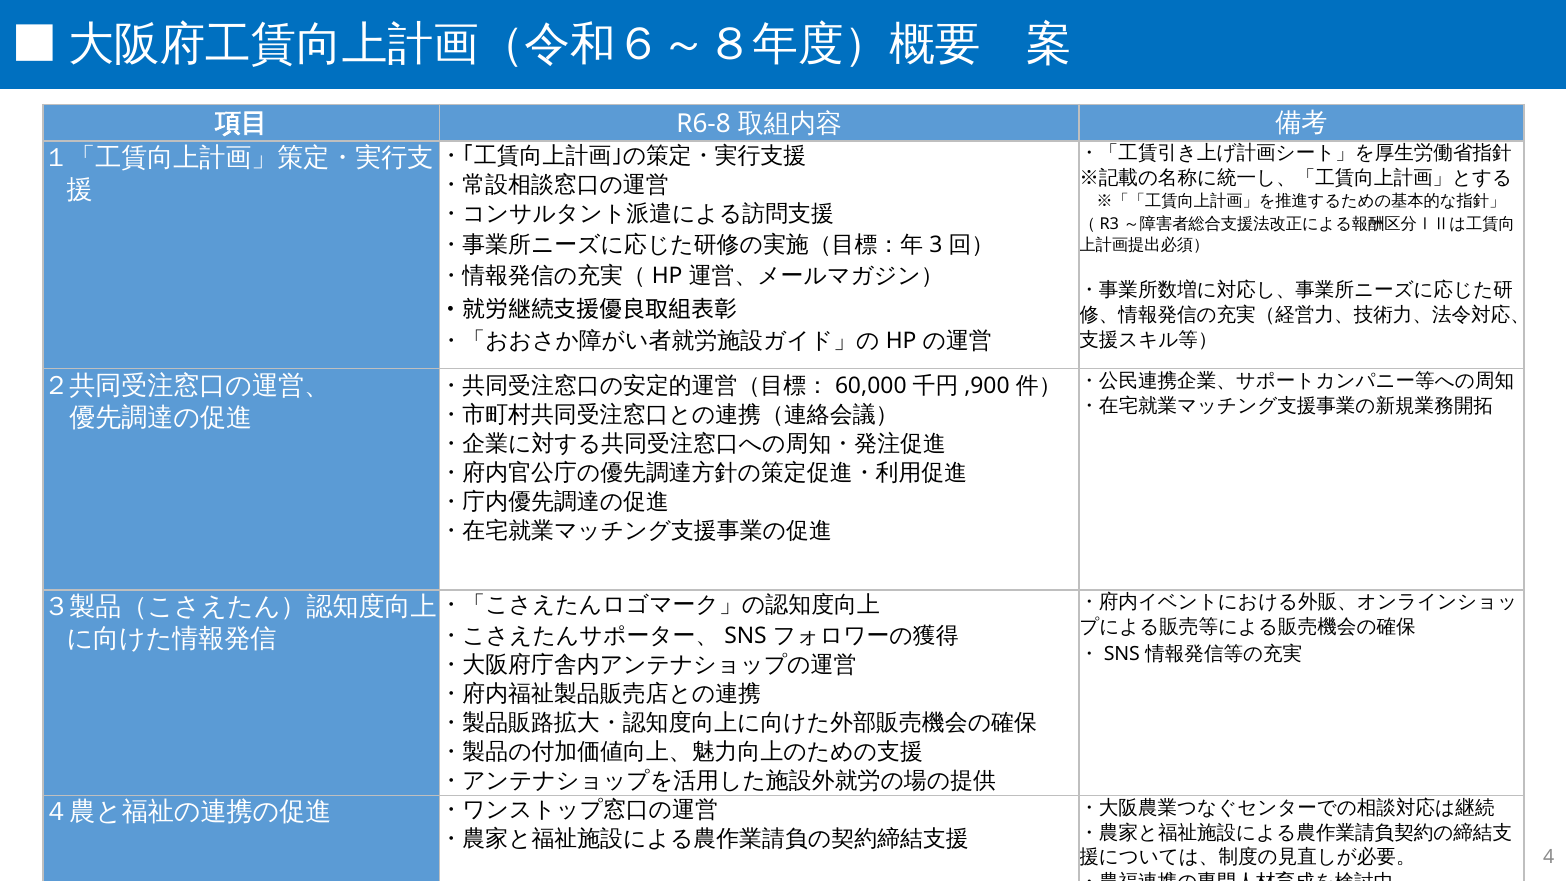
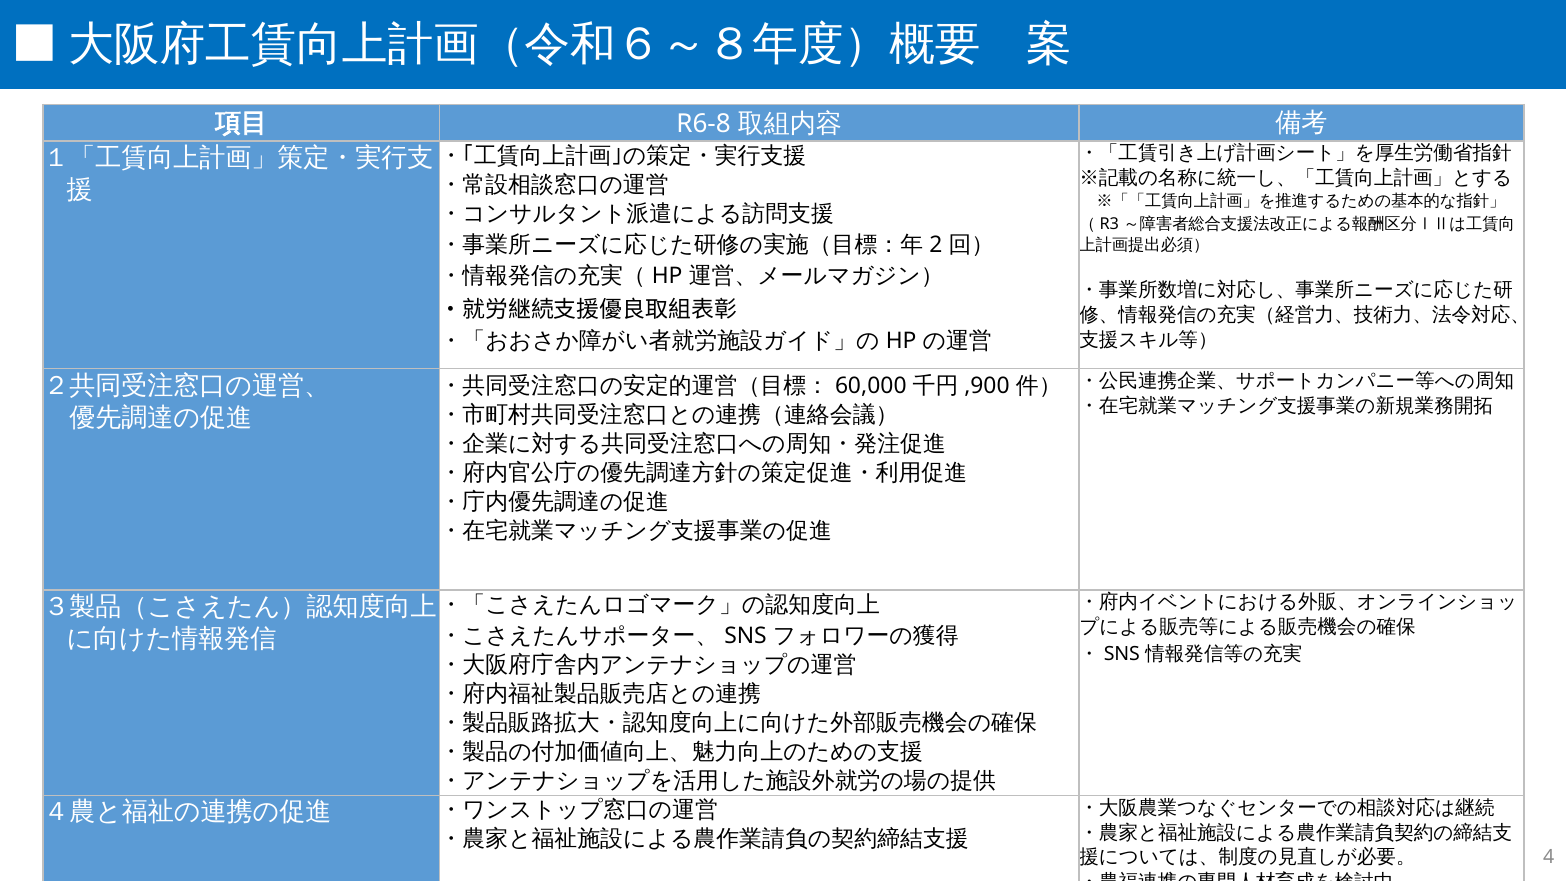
3: 3 -> 2 (936, 245)
